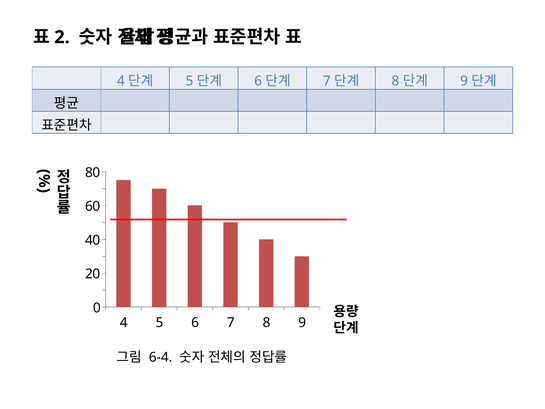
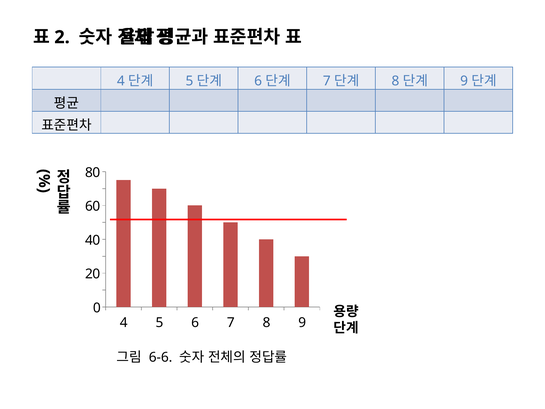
6-4: 6-4 -> 6-6 (161, 357)
